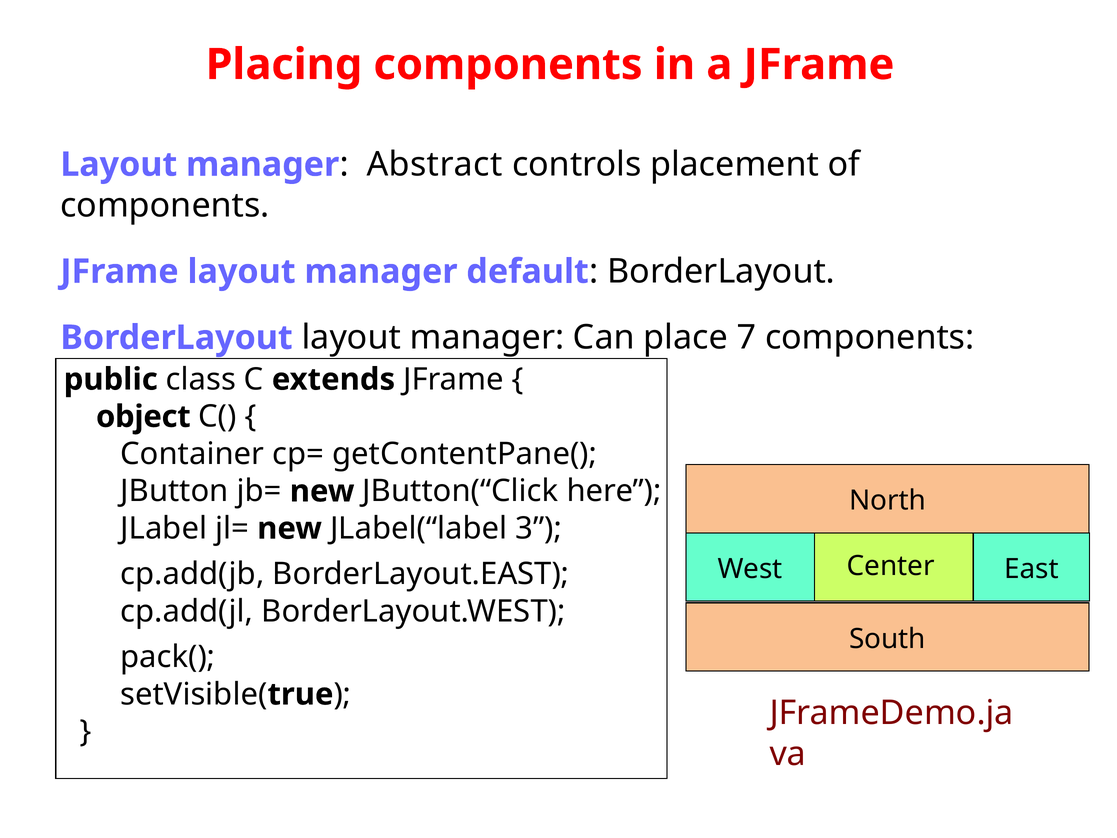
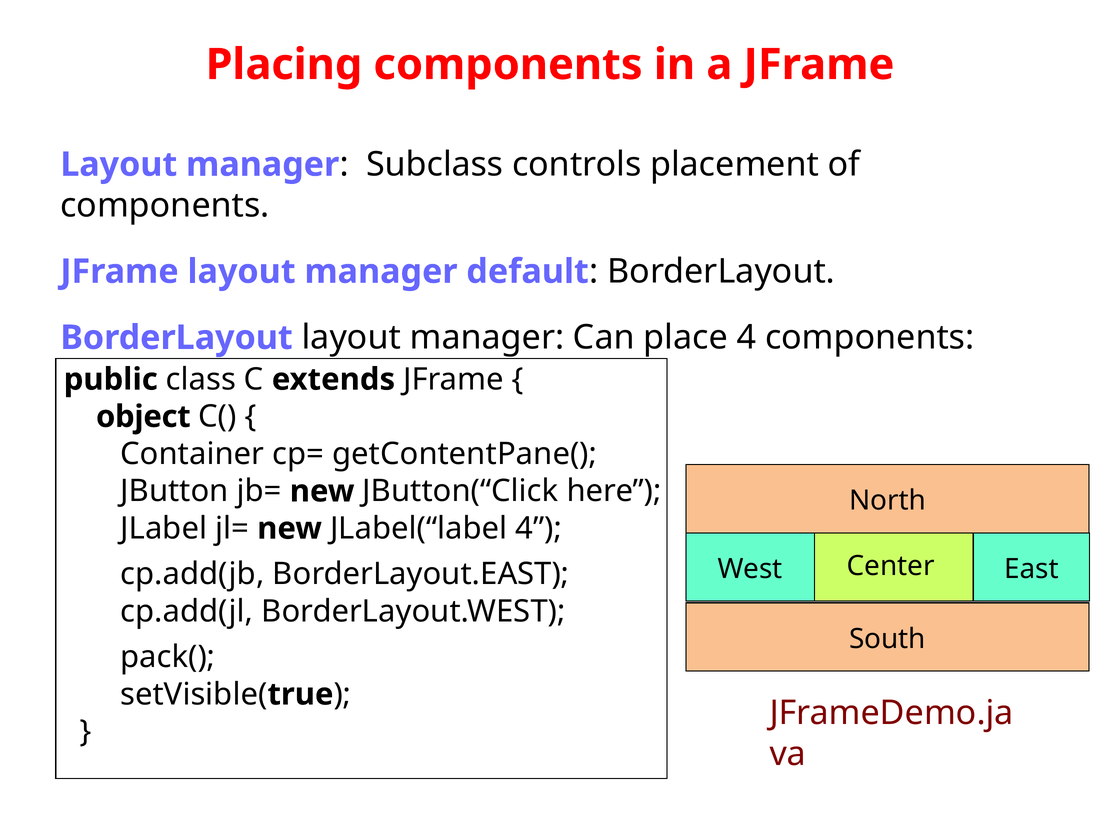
Abstract: Abstract -> Subclass (435, 164)
place 7: 7 -> 4 (746, 338)
JLabel(“label 3: 3 -> 4 (539, 528)
